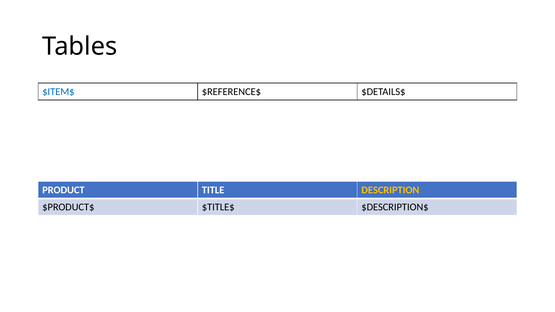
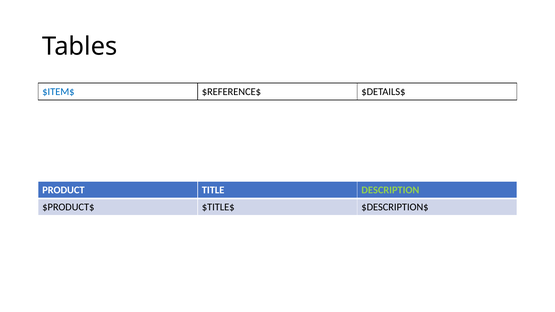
DESCRIPTION colour: yellow -> light green (390, 190)
